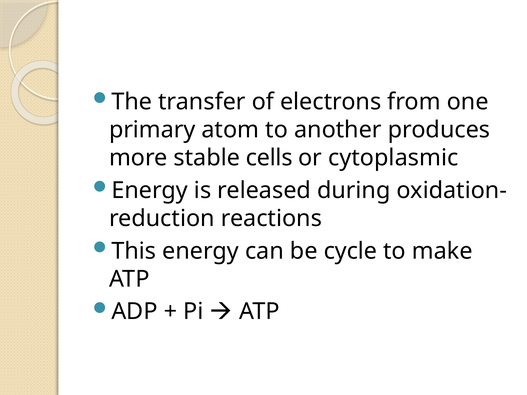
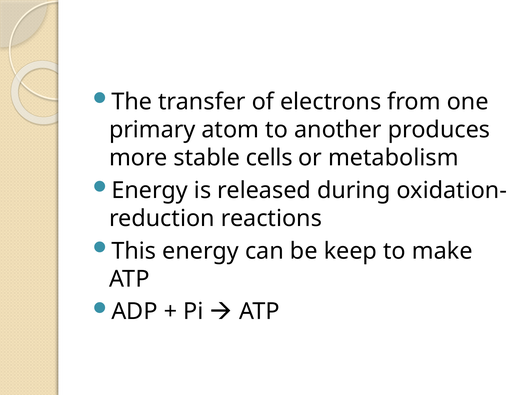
cytoplasmic: cytoplasmic -> metabolism (393, 158)
cycle: cycle -> keep (350, 251)
